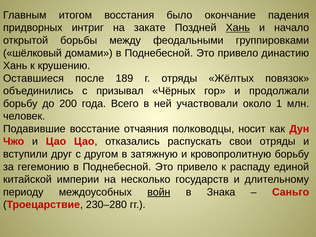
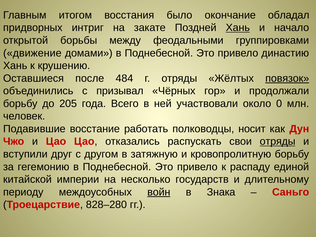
падения: падения -> обладал (289, 15)
шёлковый: шёлковый -> движение (32, 53)
189: 189 -> 484 (124, 78)
повязок underline: none -> present (287, 78)
200: 200 -> 205 (68, 104)
1: 1 -> 0 (279, 104)
отчаяния: отчаяния -> работать (146, 129)
отряды underline: none -> present (278, 142)
230–280: 230–280 -> 828–280 (106, 205)
